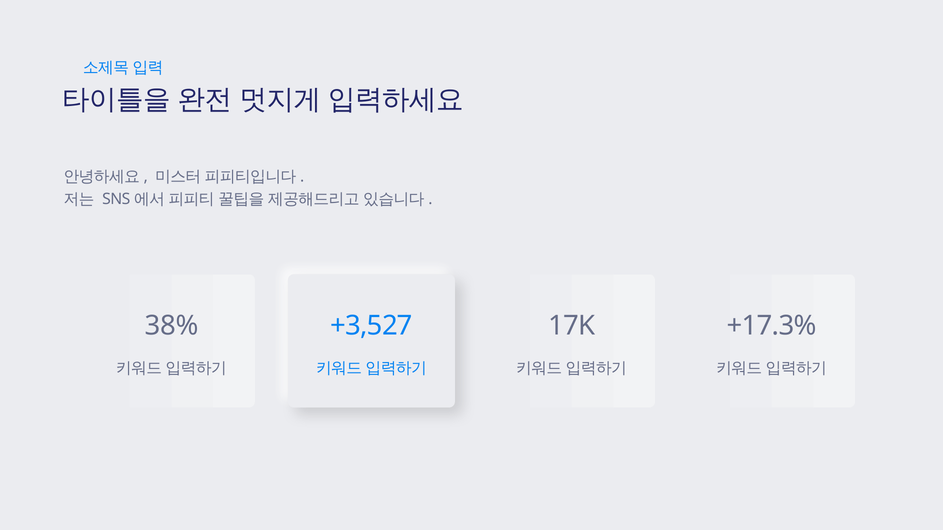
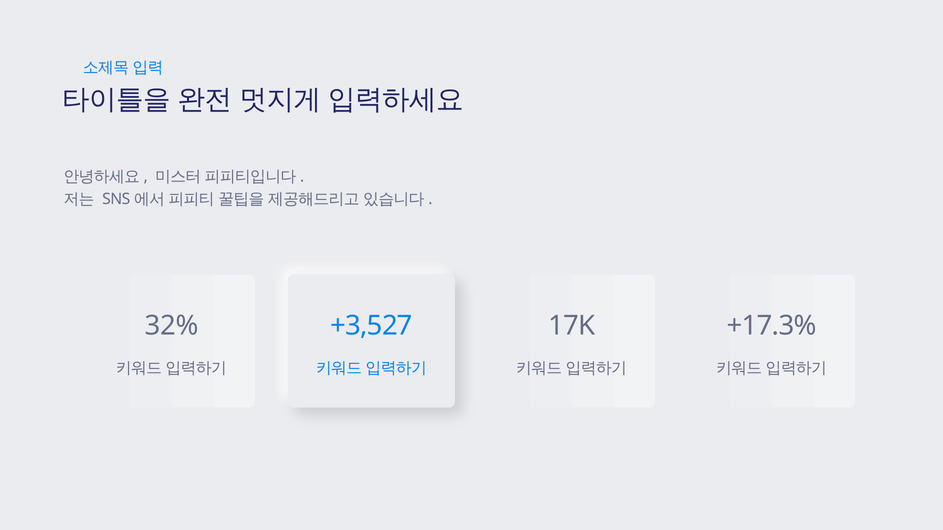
38%: 38% -> 32% (172, 326)
